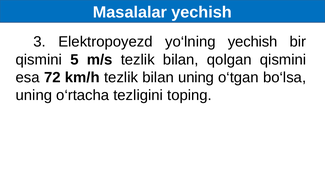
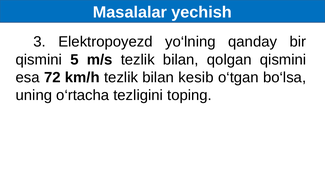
yo‘lning yechish: yechish -> qanday (253, 42)
bilan uning: uning -> kesib (196, 78)
